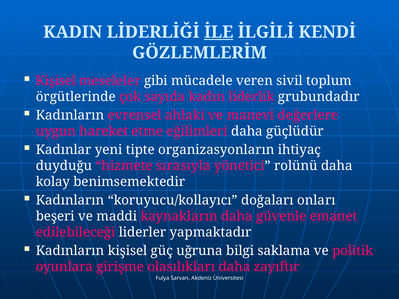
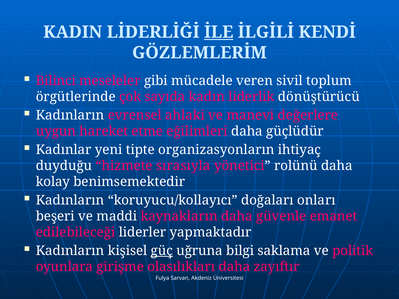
Kişisel: Kişisel -> Bilinci (56, 81)
grubundadır: grubundadır -> dönüştürücü (319, 97)
güç underline: none -> present (162, 251)
